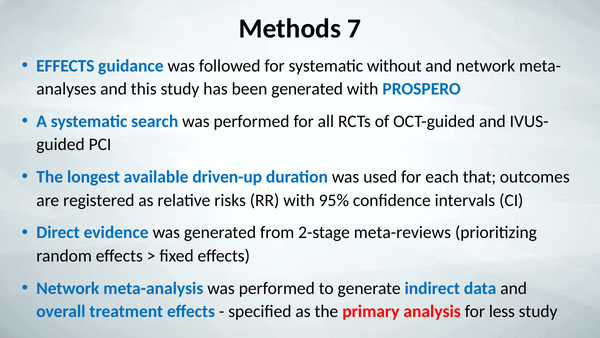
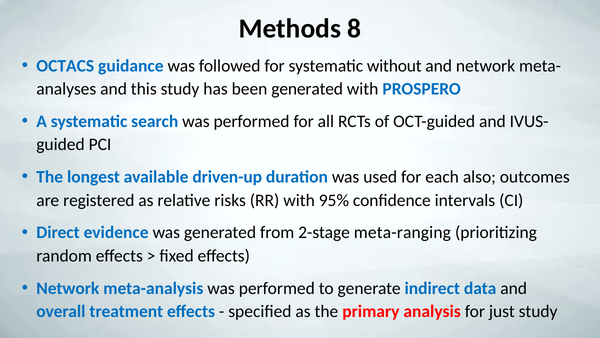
7: 7 -> 8 (354, 28)
EFFECTS: EFFECTS -> OCTACS (65, 66)
that: that -> also (479, 177)
meta-reviews: meta-reviews -> meta-ranging (402, 232)
less: less -> just (502, 311)
